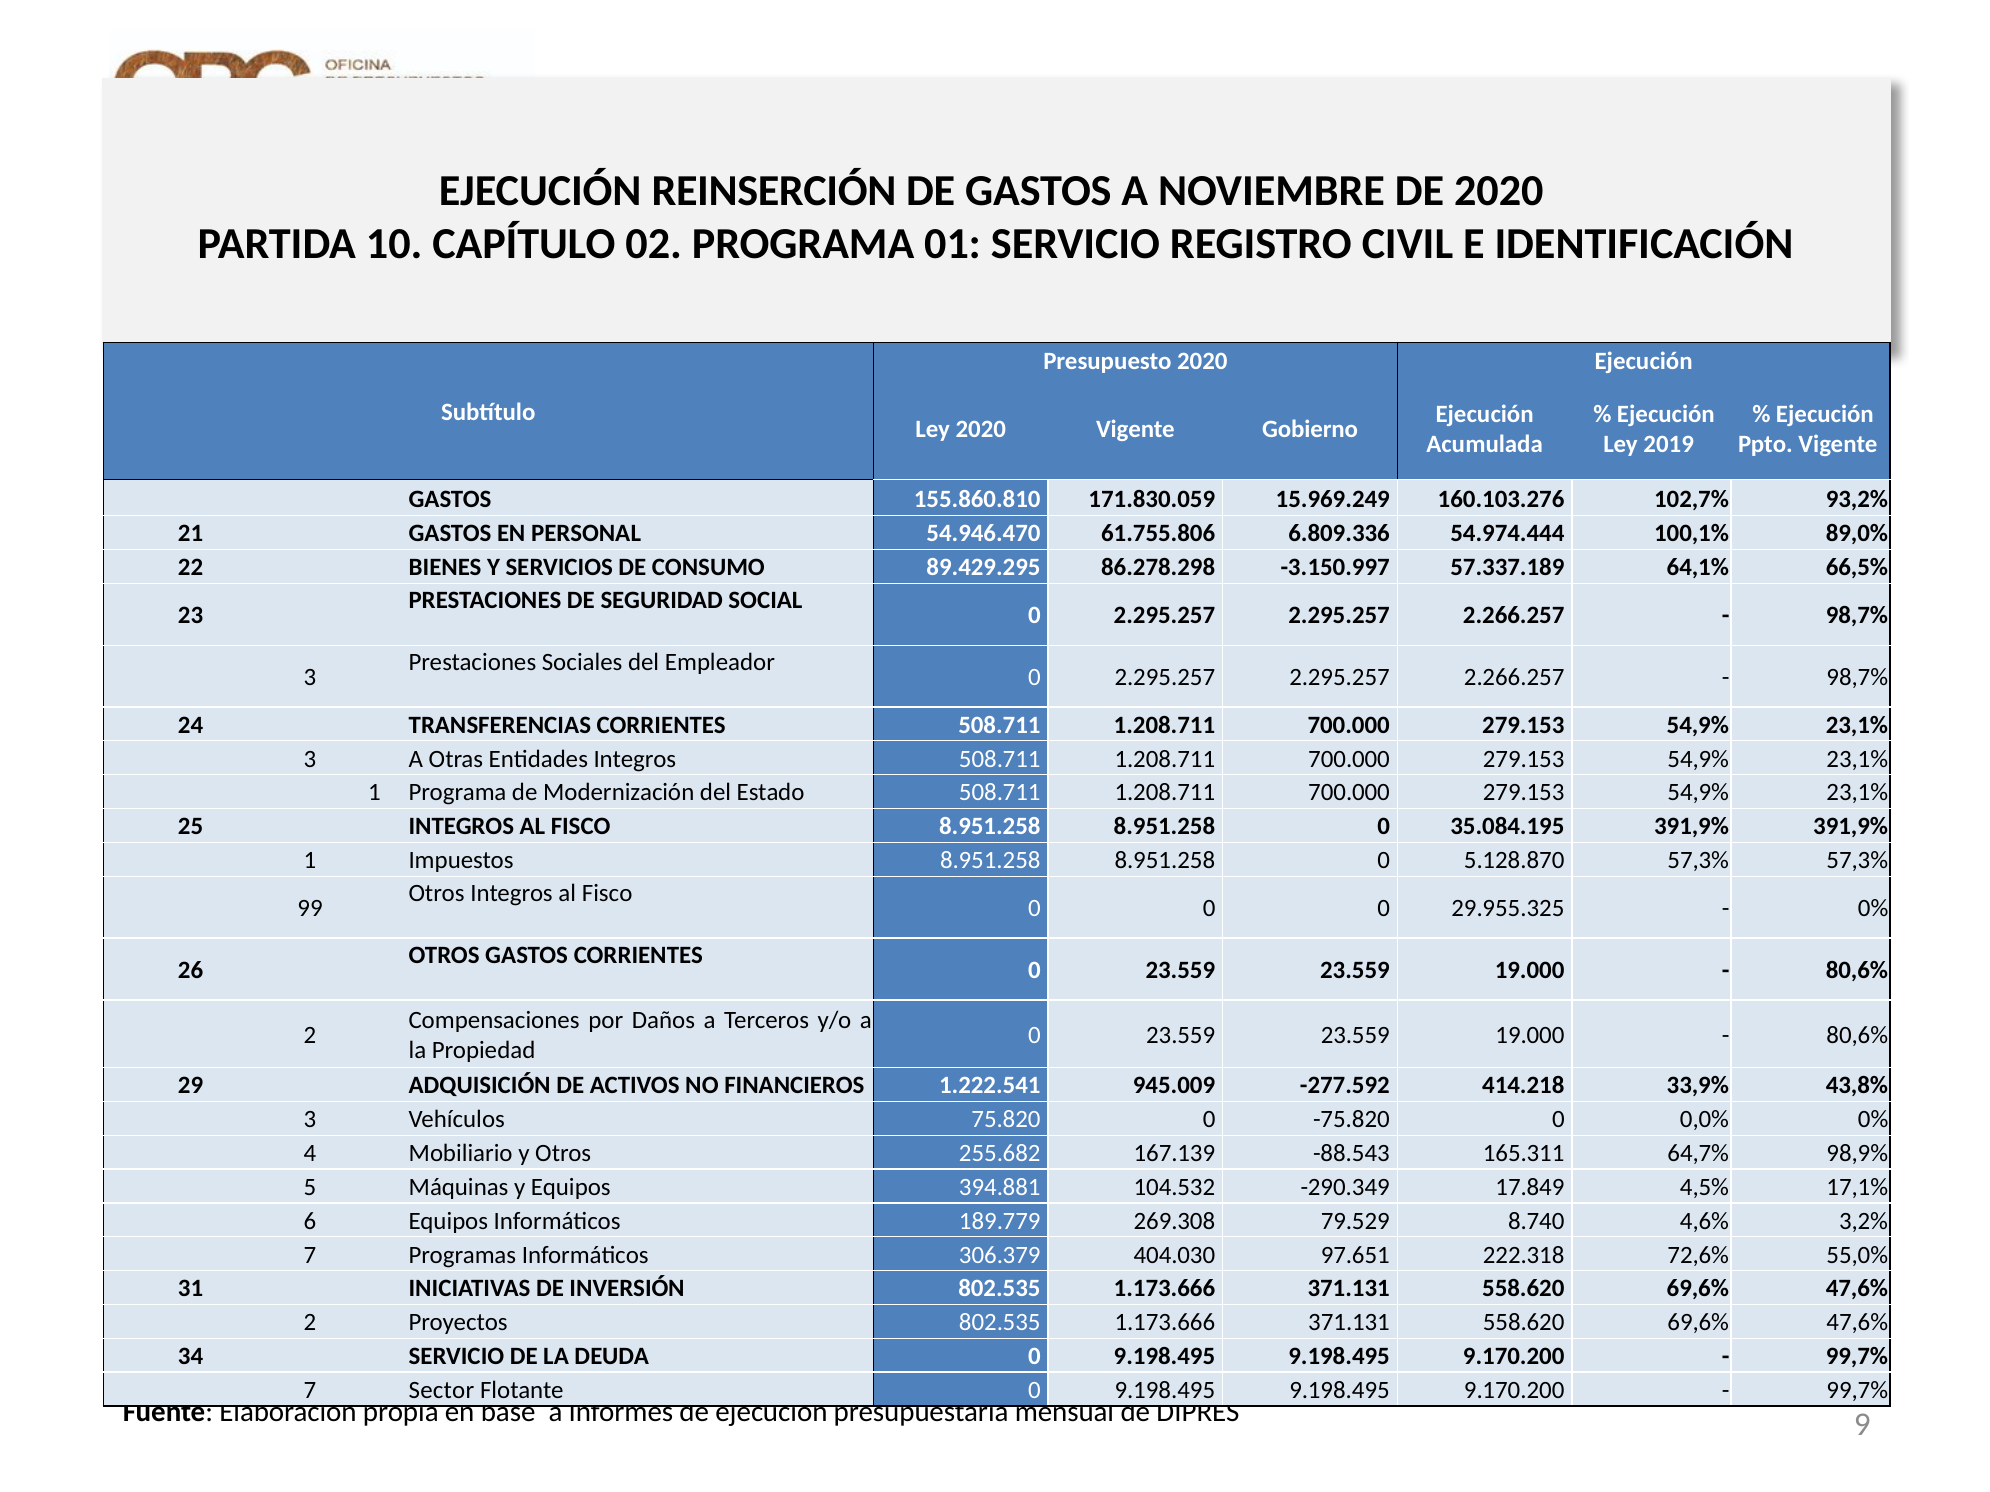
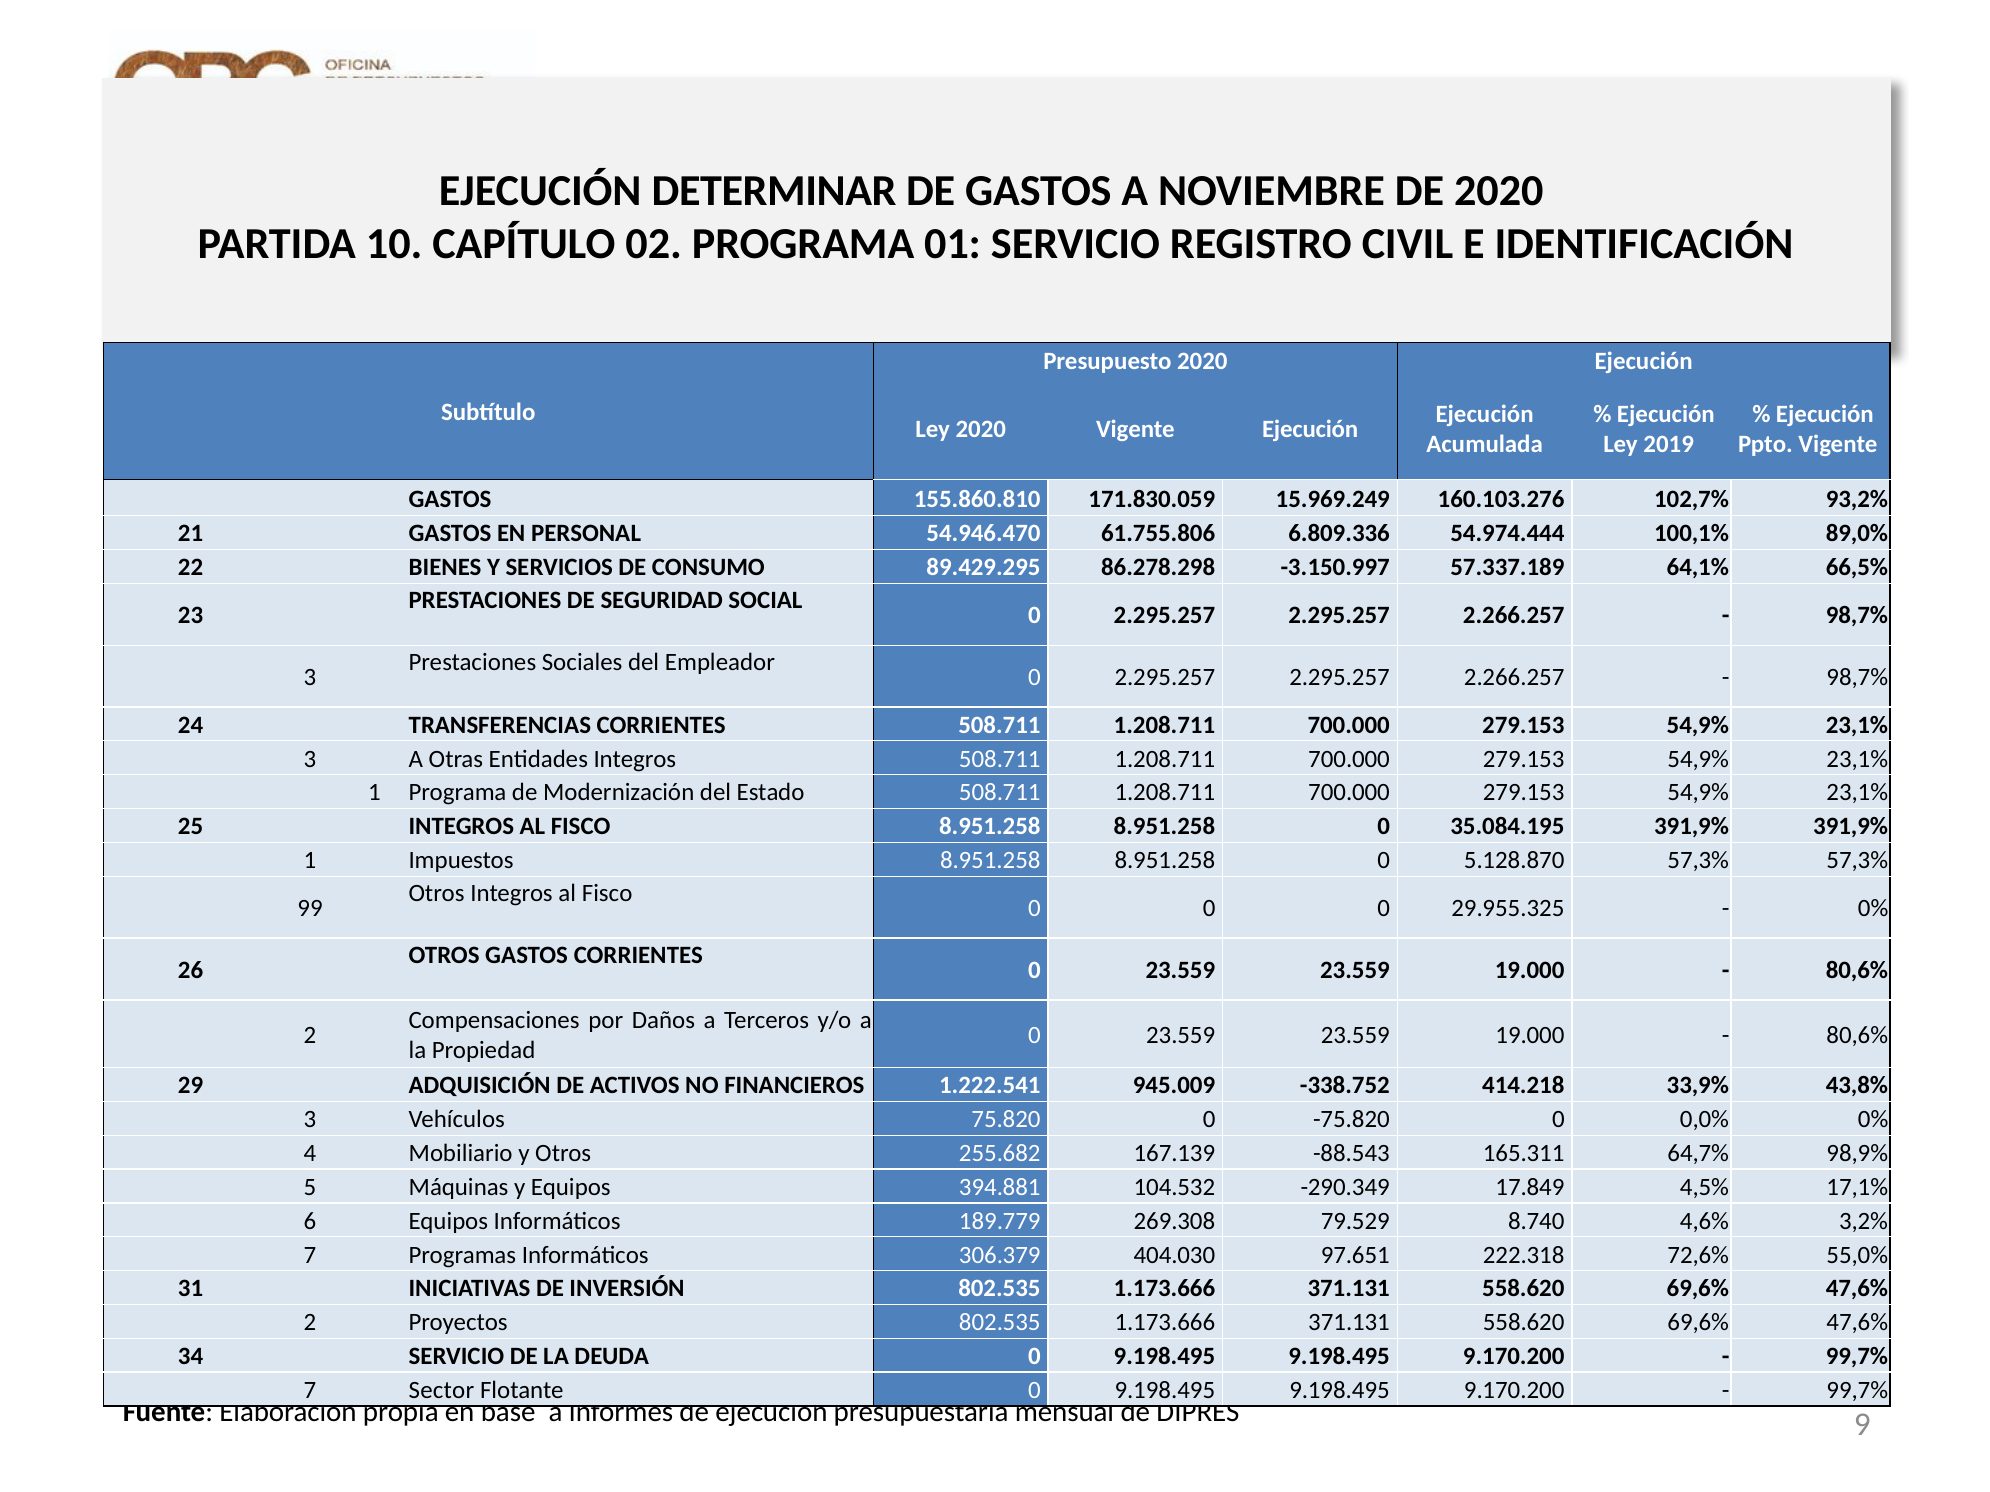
REINSERCIÓN: REINSERCIÓN -> DETERMINAR (774, 191)
Vigente Gobierno: Gobierno -> Ejecución (1310, 429)
-277.592: -277.592 -> -338.752 (1345, 1086)
